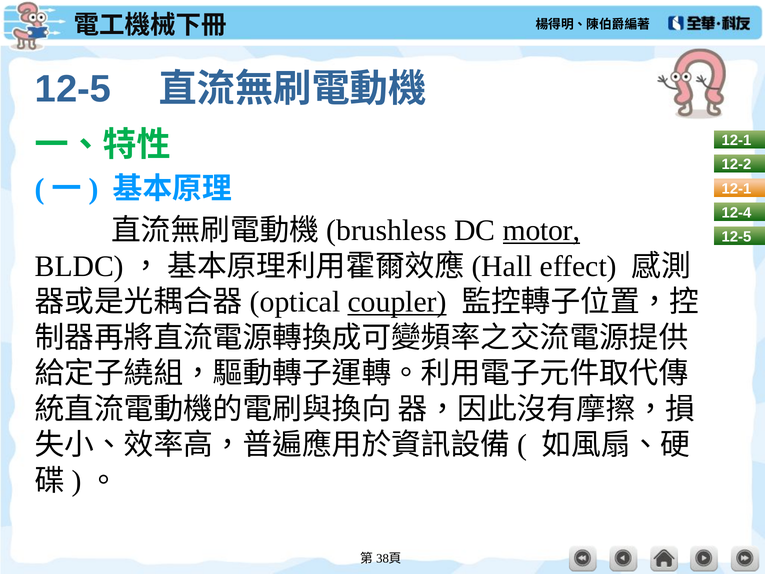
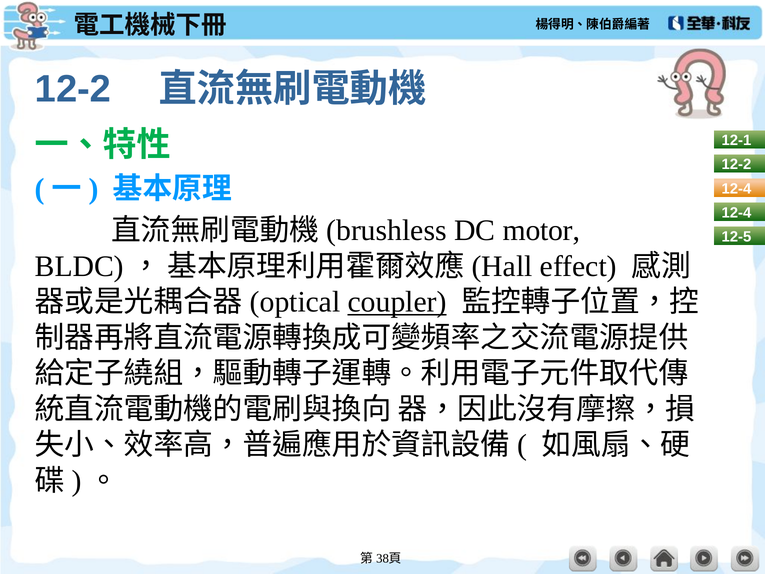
12-5: 12-5 -> 12-2 (73, 89)
12-1: 12-1 -> 12-4 (736, 189)
motor underline: present -> none (541, 230)
